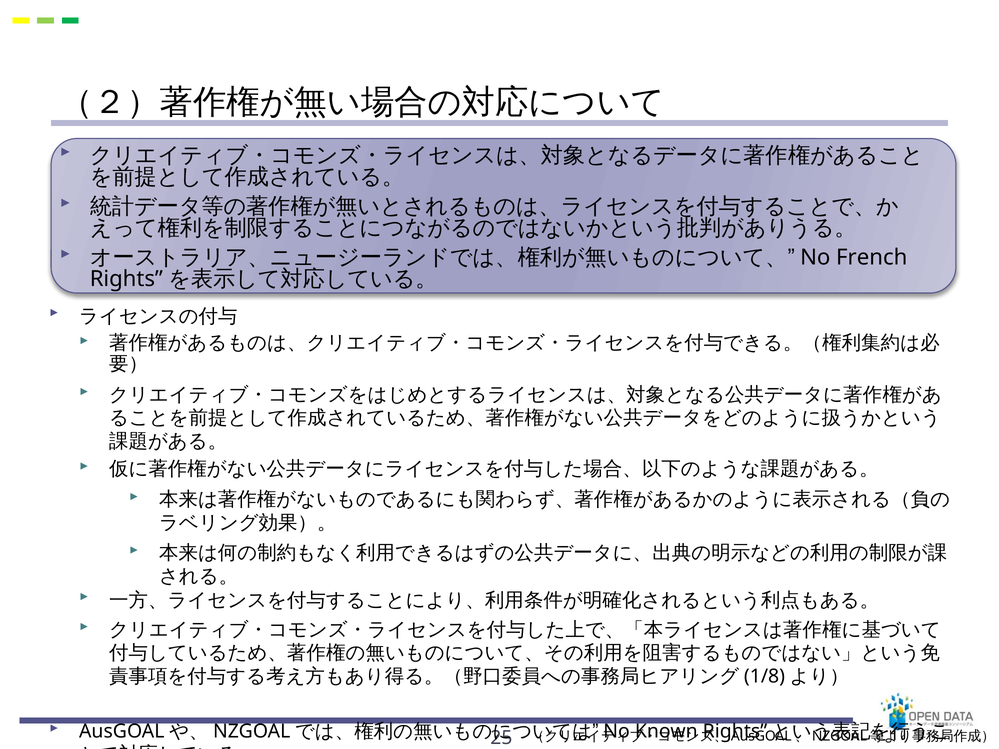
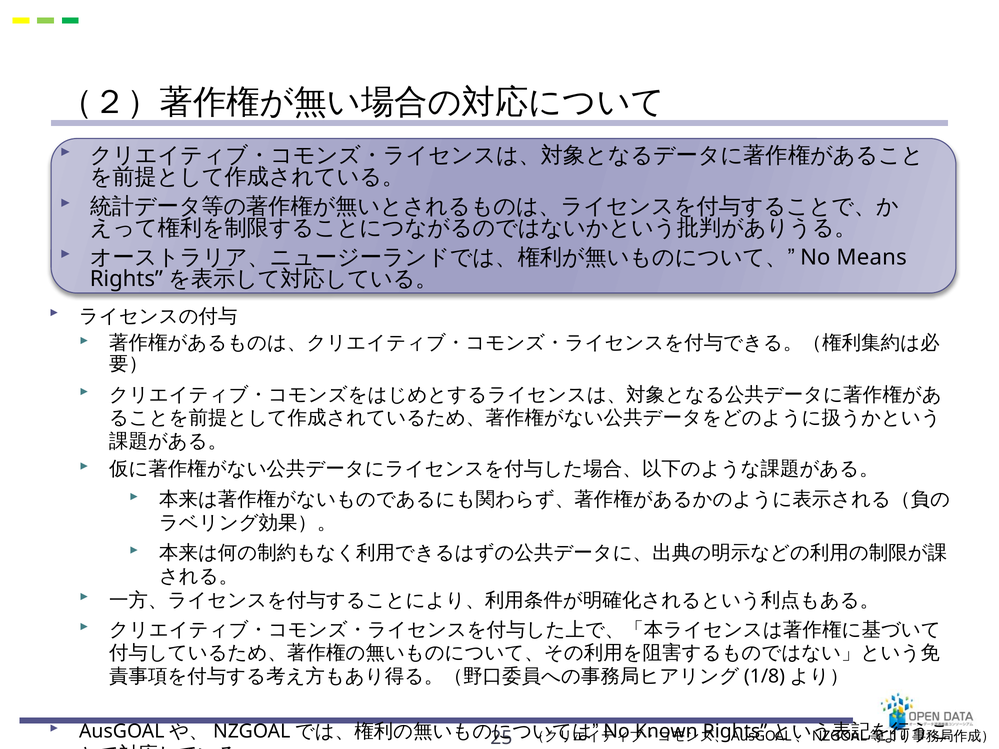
French: French -> Means (872, 258)
